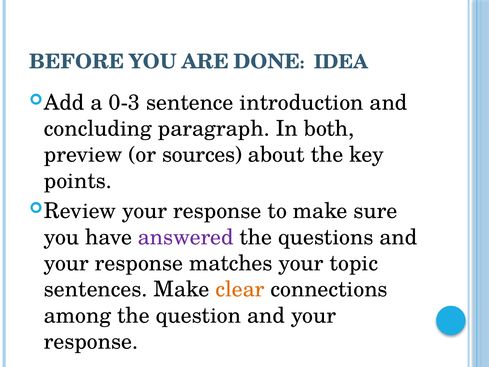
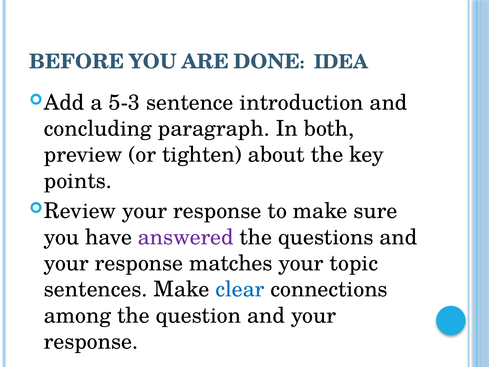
0-3: 0-3 -> 5-3 (124, 103)
sources: sources -> tighten (202, 155)
clear colour: orange -> blue (240, 289)
